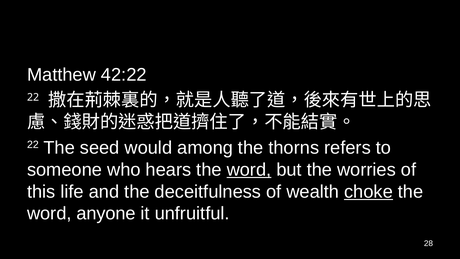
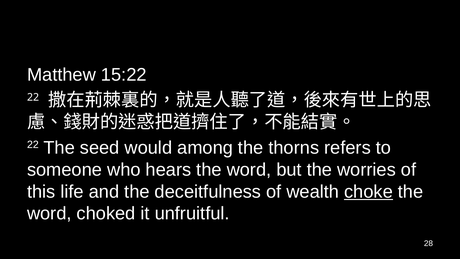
42:22: 42:22 -> 15:22 (124, 75)
word underline: present -> none (249, 170)
anyone: anyone -> choked (106, 213)
